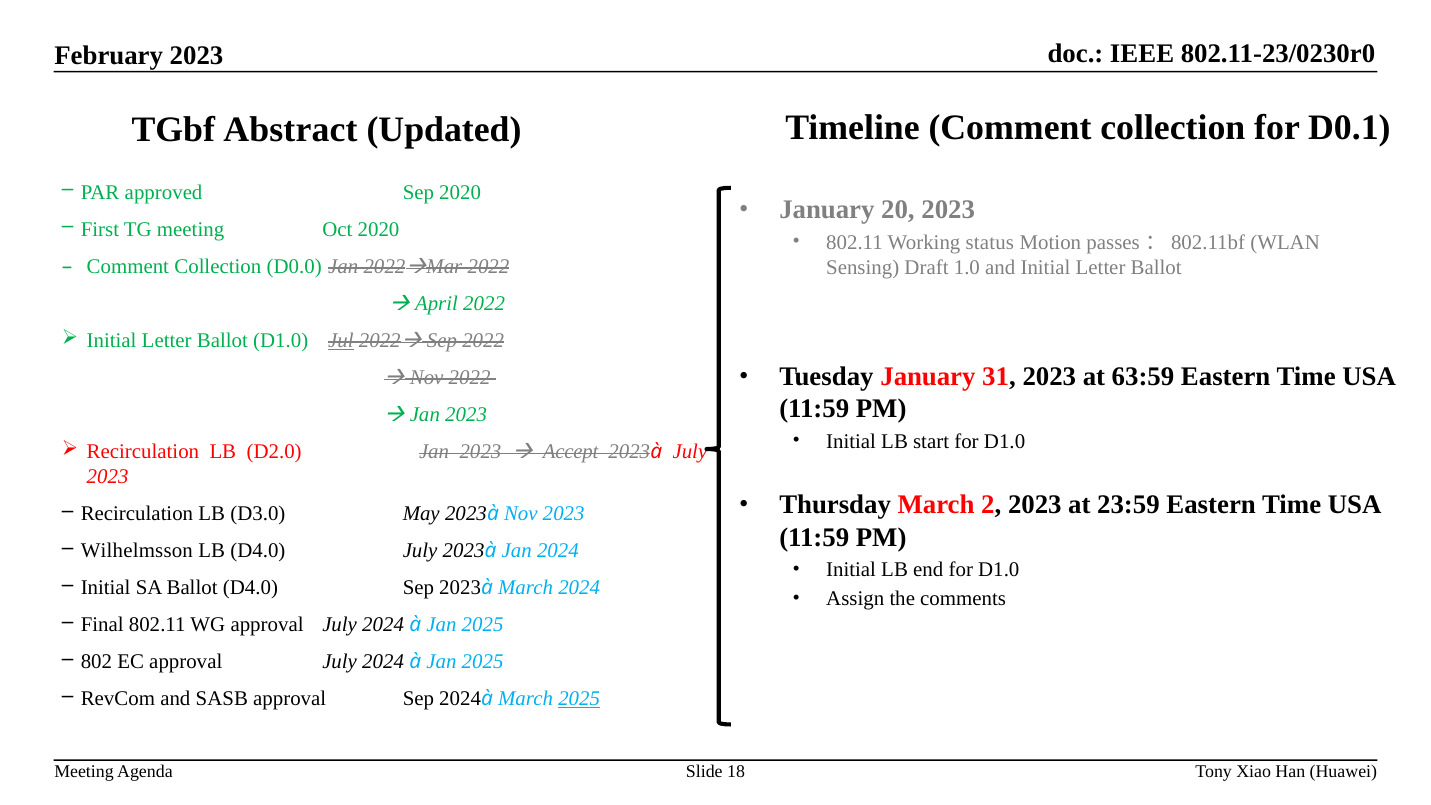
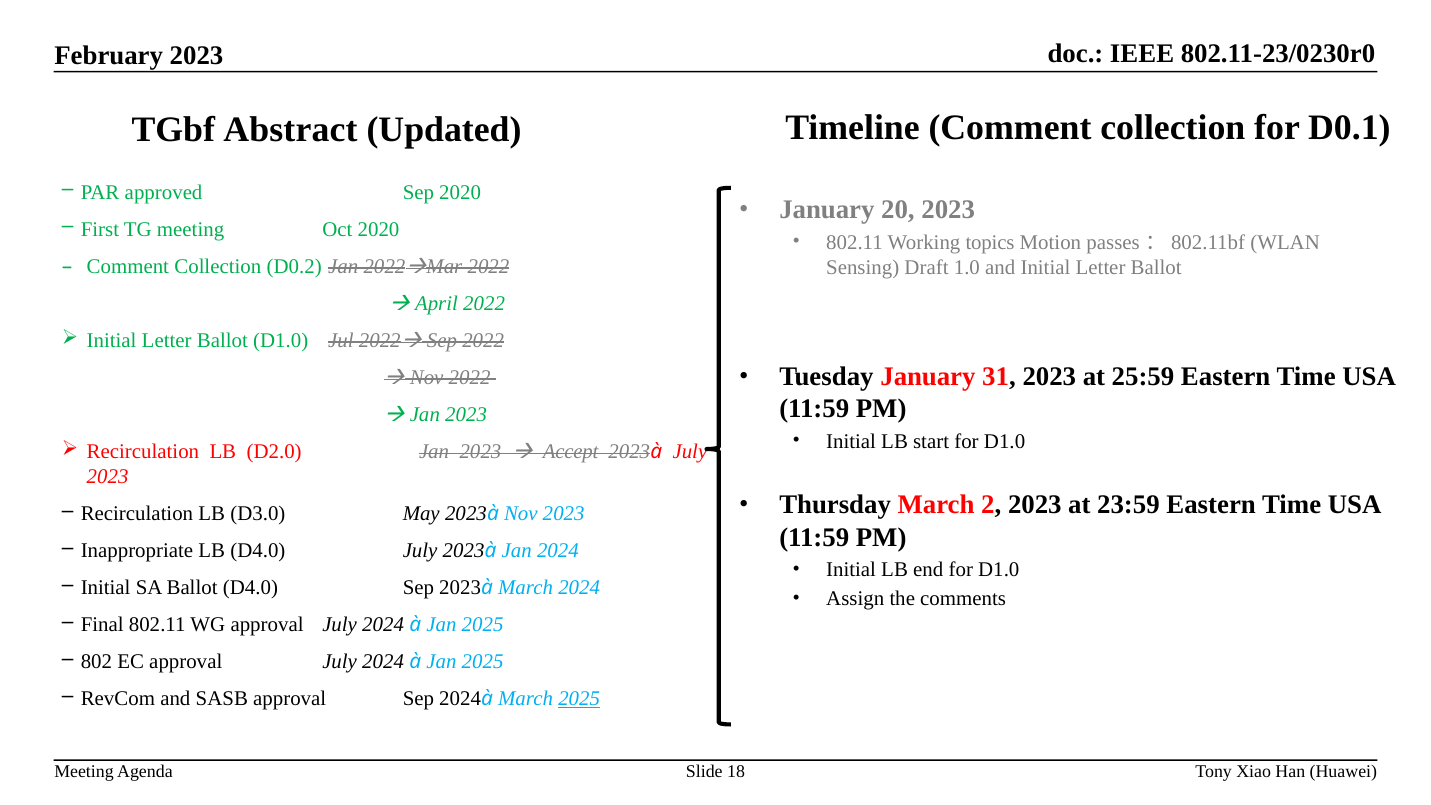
status: status -> topics (990, 242)
D0.0: D0.0 -> D0.2 (294, 266)
Jul underline: present -> none (341, 341)
63:59: 63:59 -> 25:59 (1143, 377)
Wilhelmsson: Wilhelmsson -> Inappropriate (137, 551)
